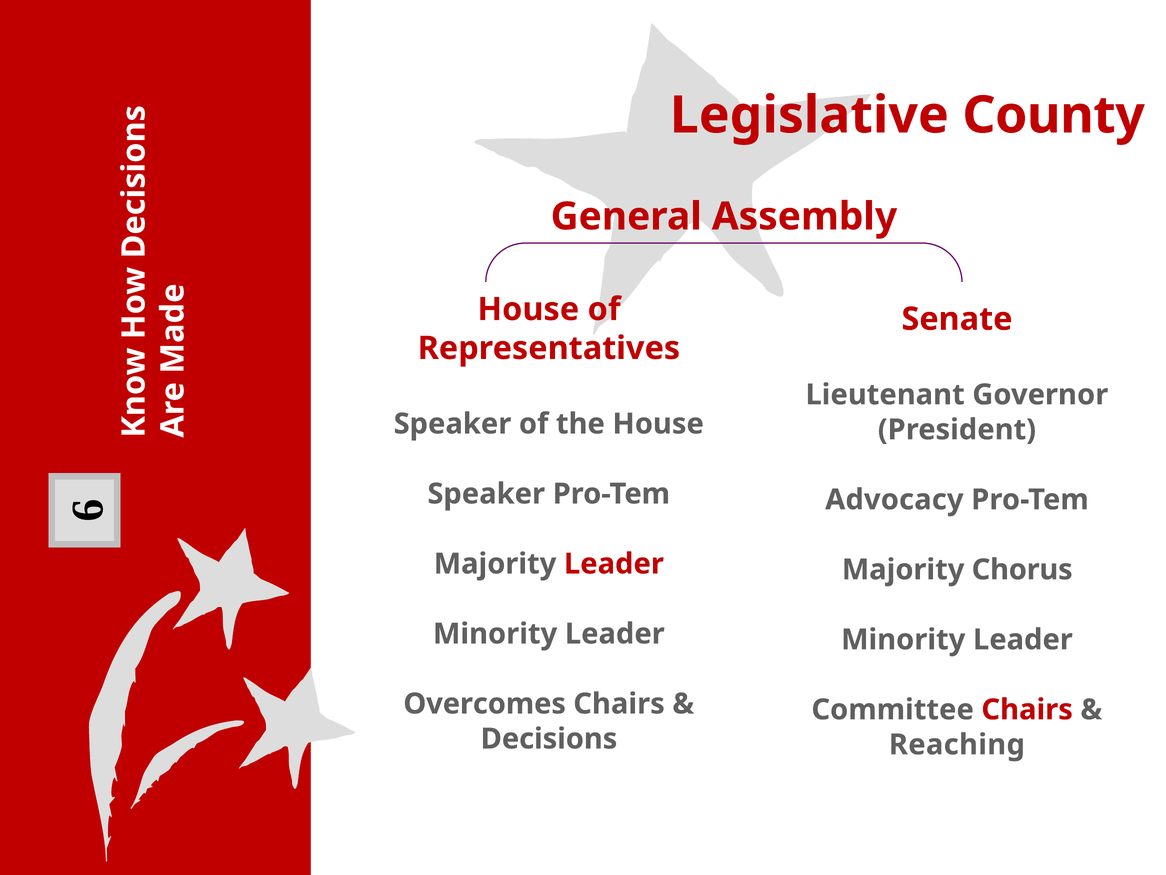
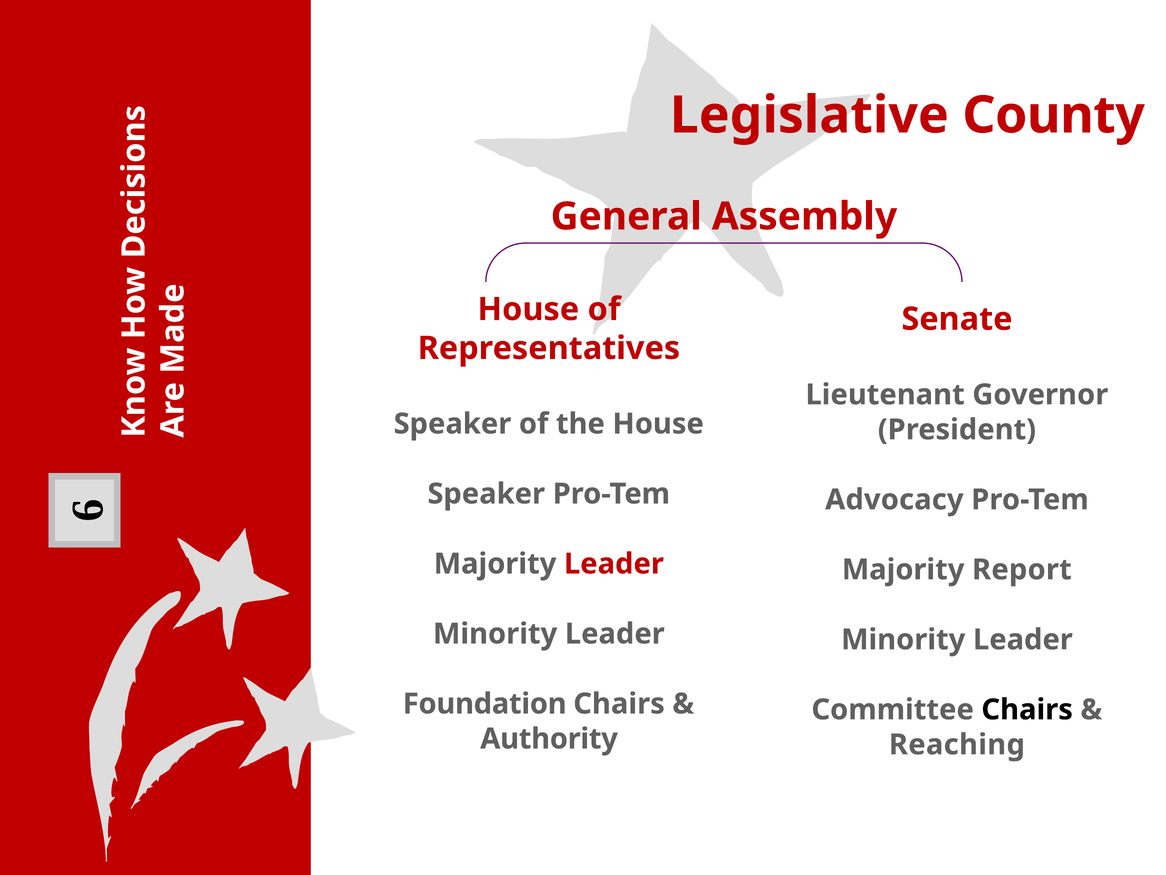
Chorus: Chorus -> Report (1022, 569)
Overcomes: Overcomes -> Foundation (485, 703)
Chairs colour: red -> black (1027, 709)
Decisions: Decisions -> Authority (549, 738)
